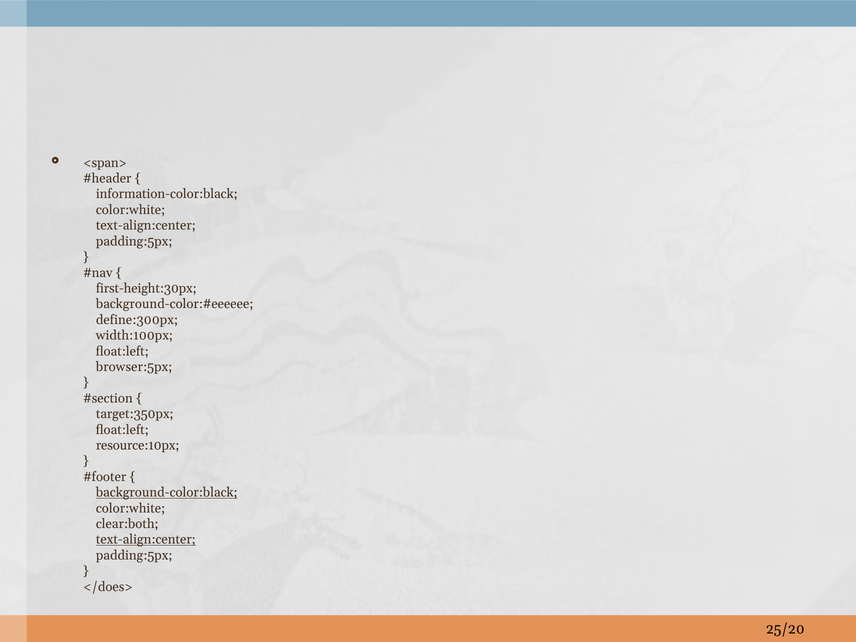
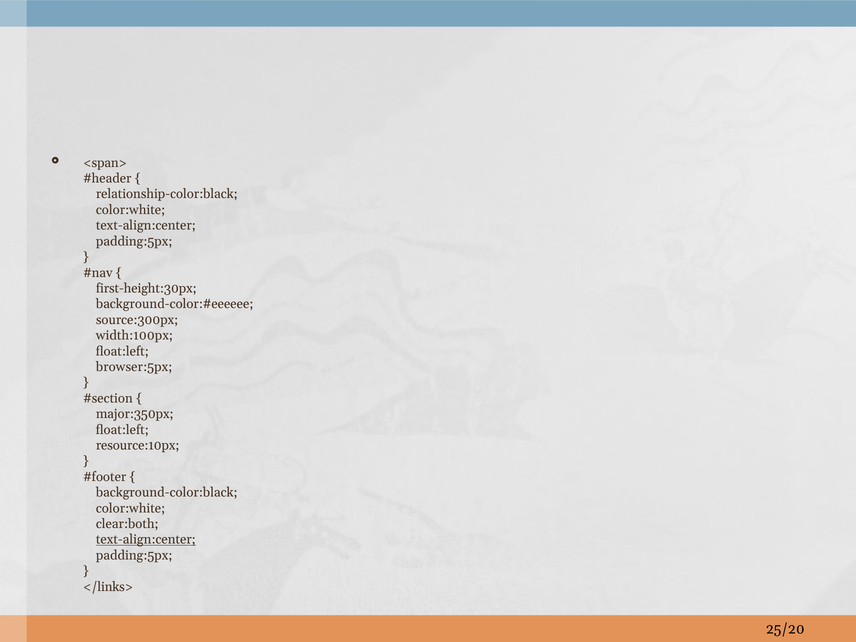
information-color:black: information-color:black -> relationship-color:black (167, 194)
define:300px: define:300px -> source:300px (137, 320)
target:350px: target:350px -> major:350px (135, 414)
background-color:black underline: present -> none (167, 493)
</does>: </does> -> </links> (108, 587)
